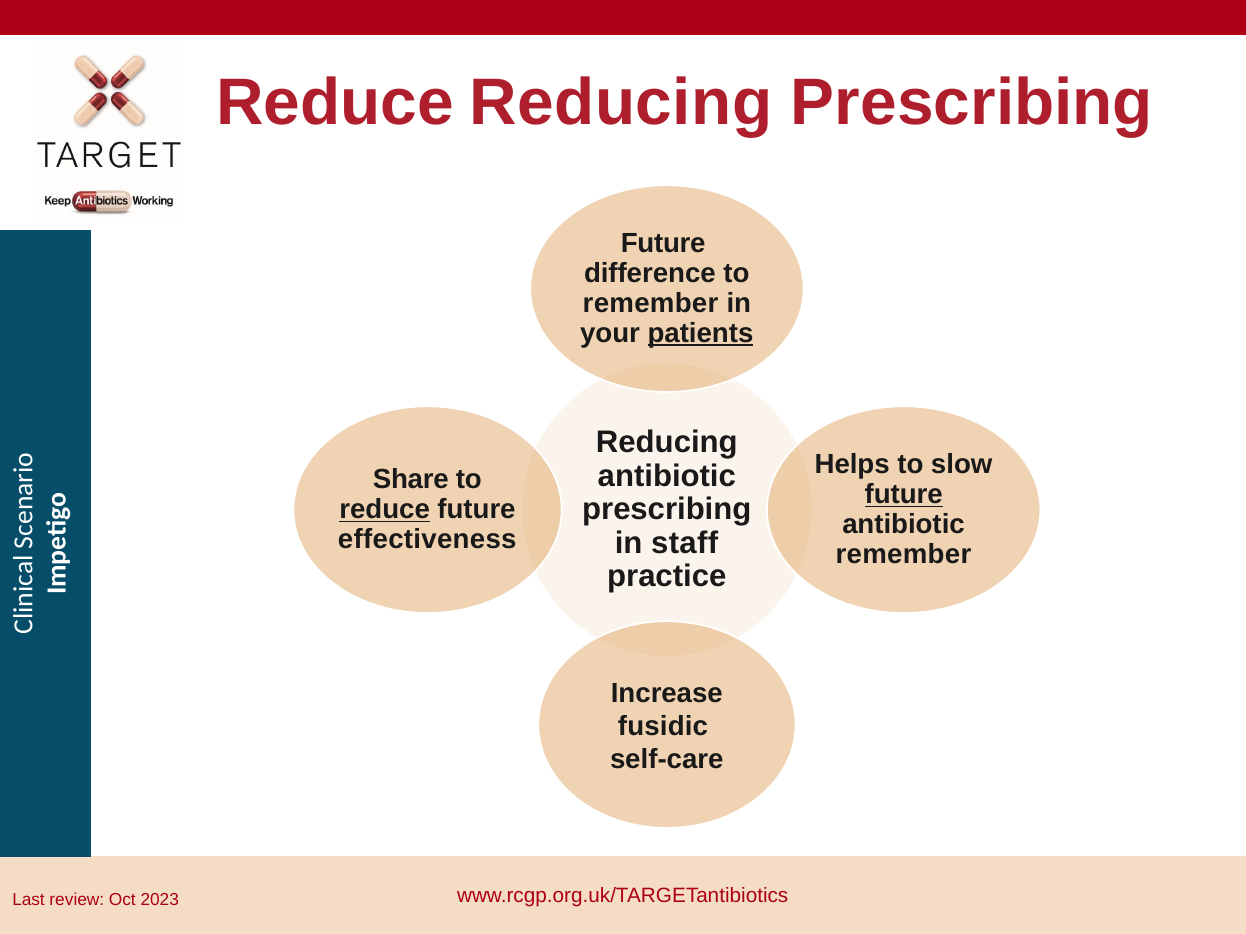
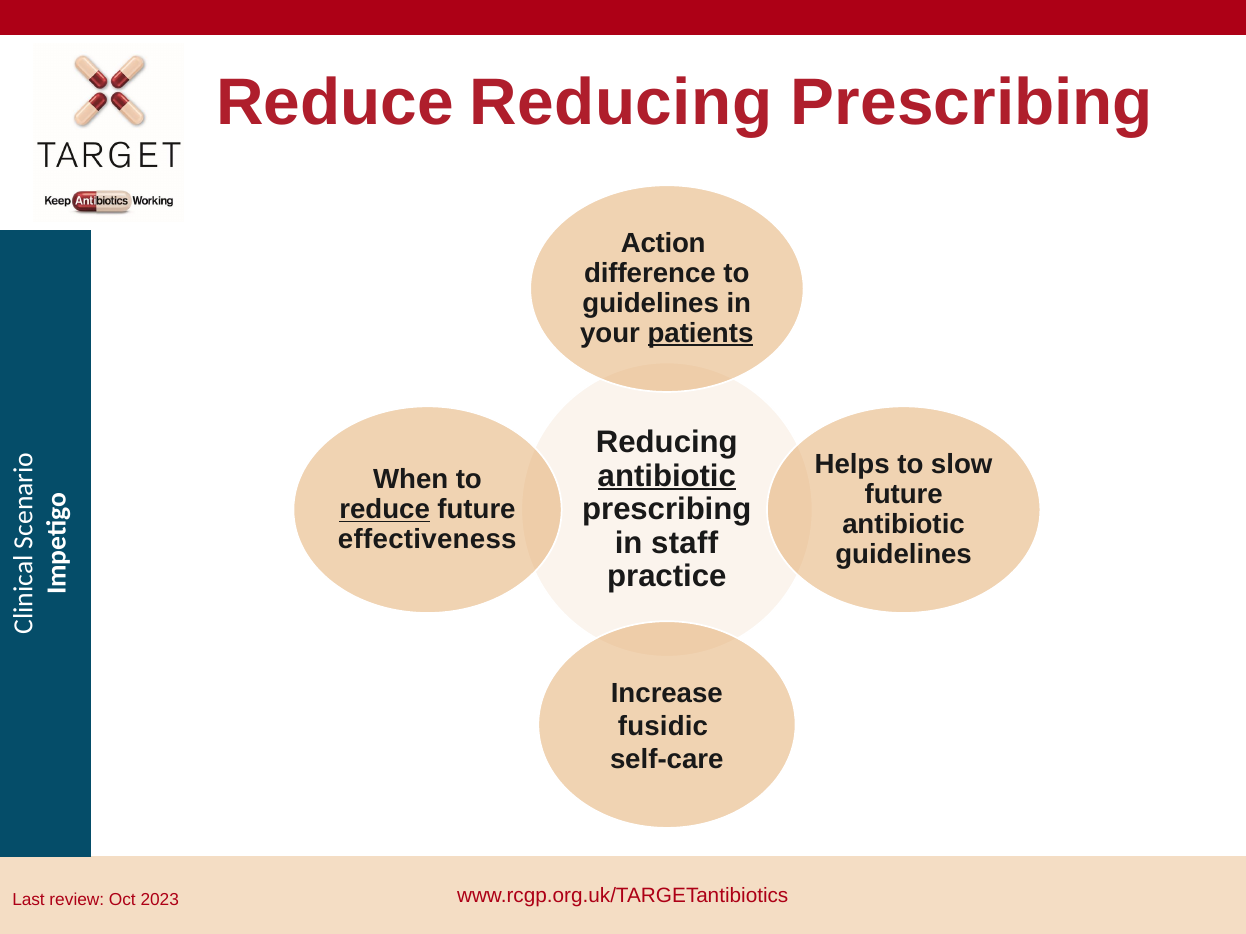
Future: Future -> Action (663, 244)
remember: remember -> guidelines (651, 303)
antibiotic underline: none -> present (667, 476)
Share: Share -> When (411, 480)
future underline: present -> none (904, 495)
remember: remember -> guidelines (904, 555)
